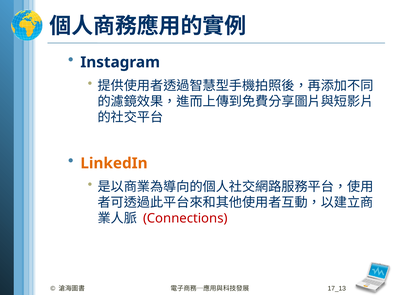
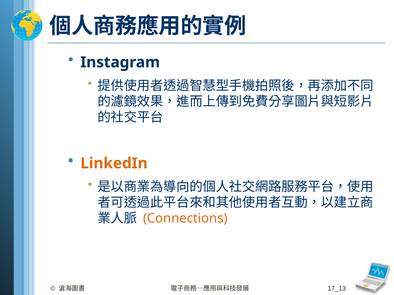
Connections colour: red -> orange (185, 219)
